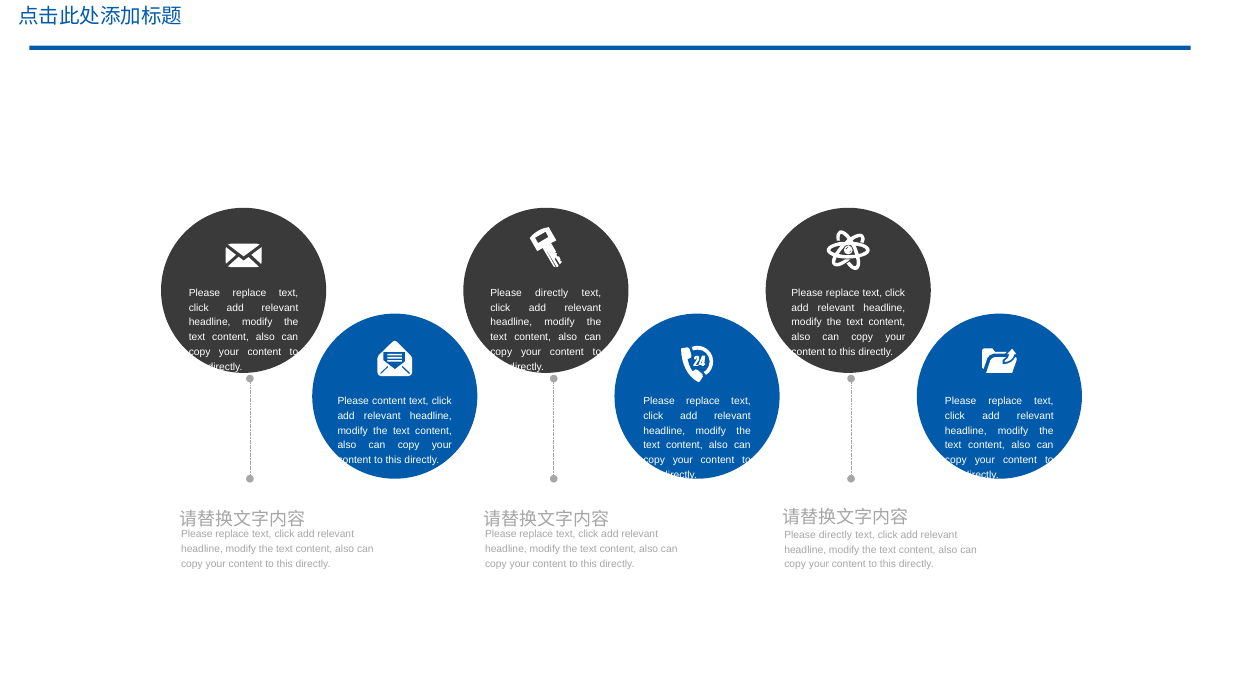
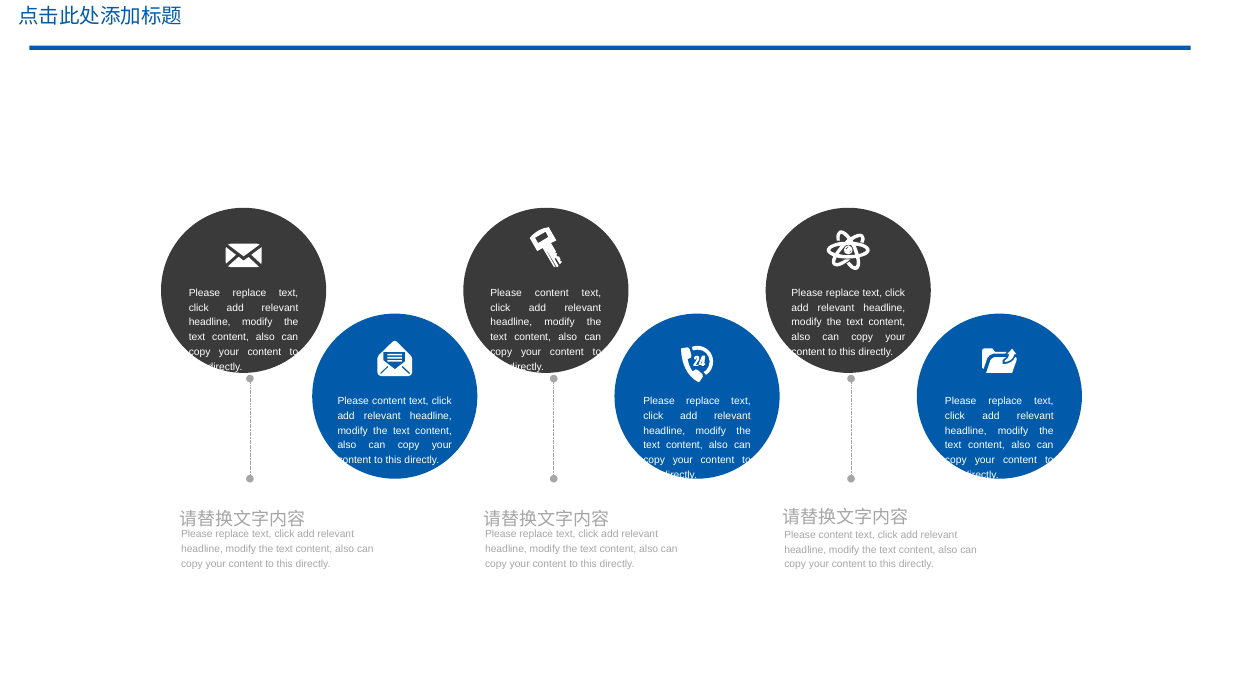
directly: directly -> content (552, 293)
directly: directly -> content (836, 535)
